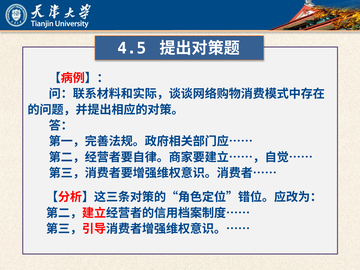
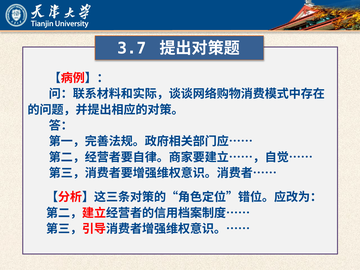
4.5: 4.5 -> 3.7 (132, 48)
